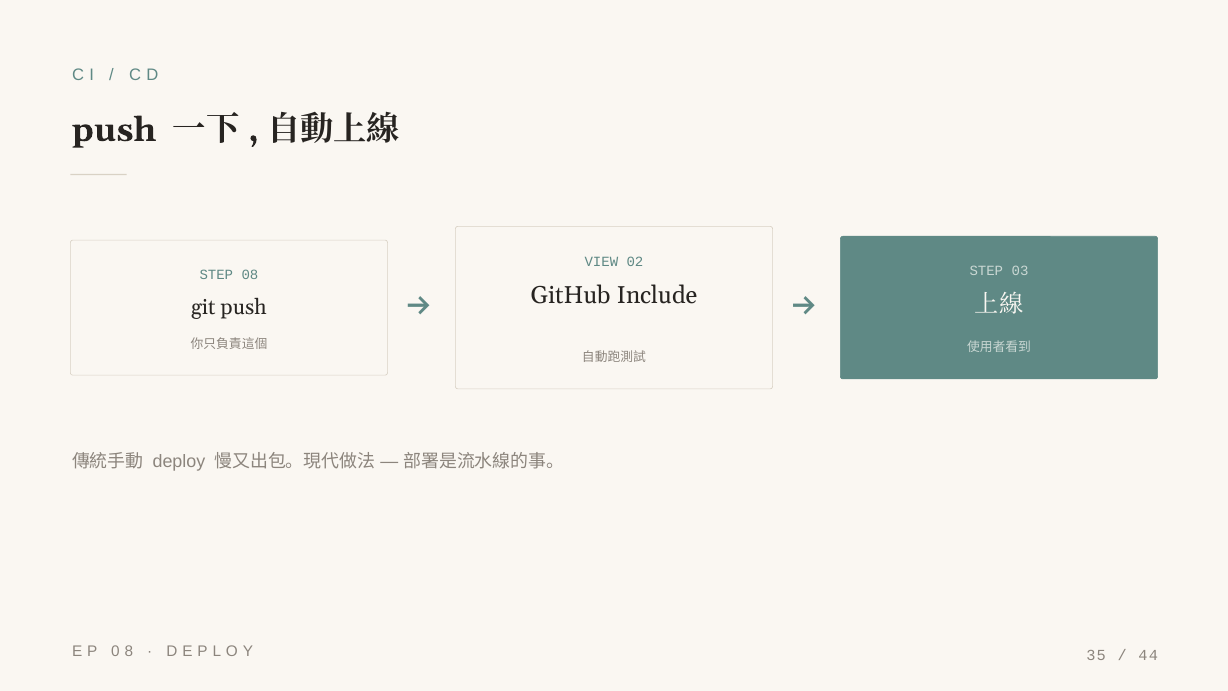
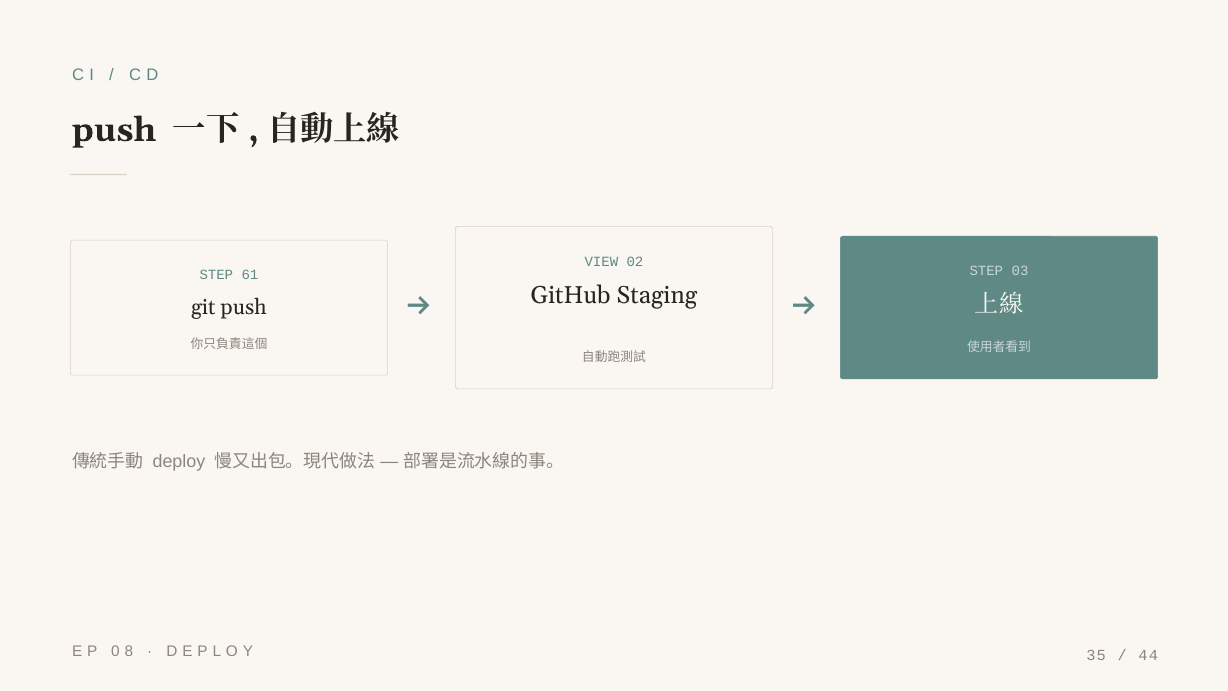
08: 08 -> 61 (250, 275)
Include: Include -> Staging (657, 295)
